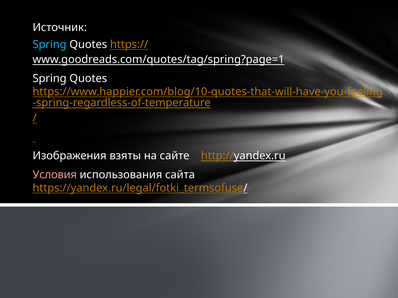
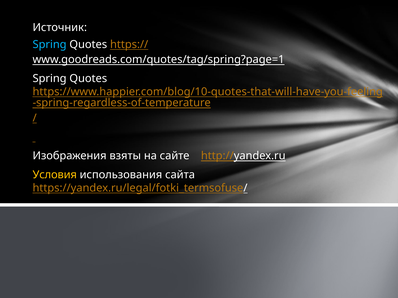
Условия colour: pink -> yellow (55, 175)
